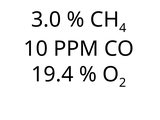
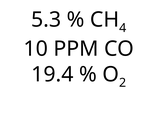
3.0: 3.0 -> 5.3 (46, 20)
